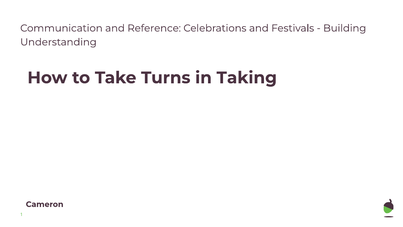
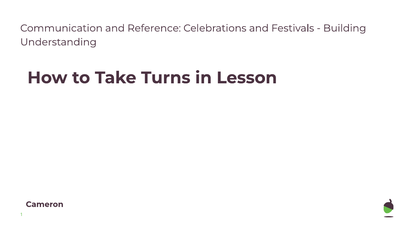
Taking: Taking -> Lesson (247, 78)
